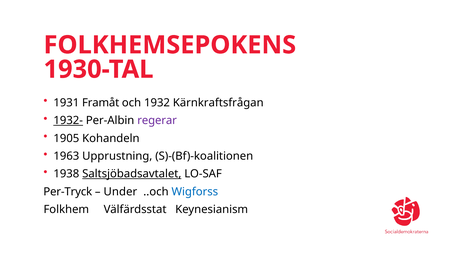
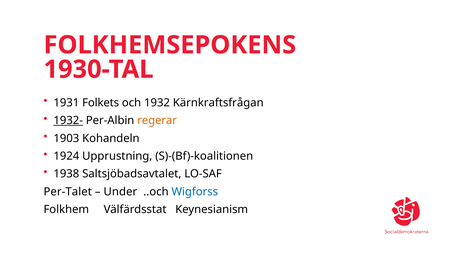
Framåt: Framåt -> Folkets (101, 103)
regerar colour: purple -> orange (157, 121)
1905: 1905 -> 1903 (66, 138)
1963: 1963 -> 1924 (66, 156)
Saltsjöbadsavtalet underline: present -> none (132, 174)
Per-Tryck: Per-Tryck -> Per-Talet (68, 192)
